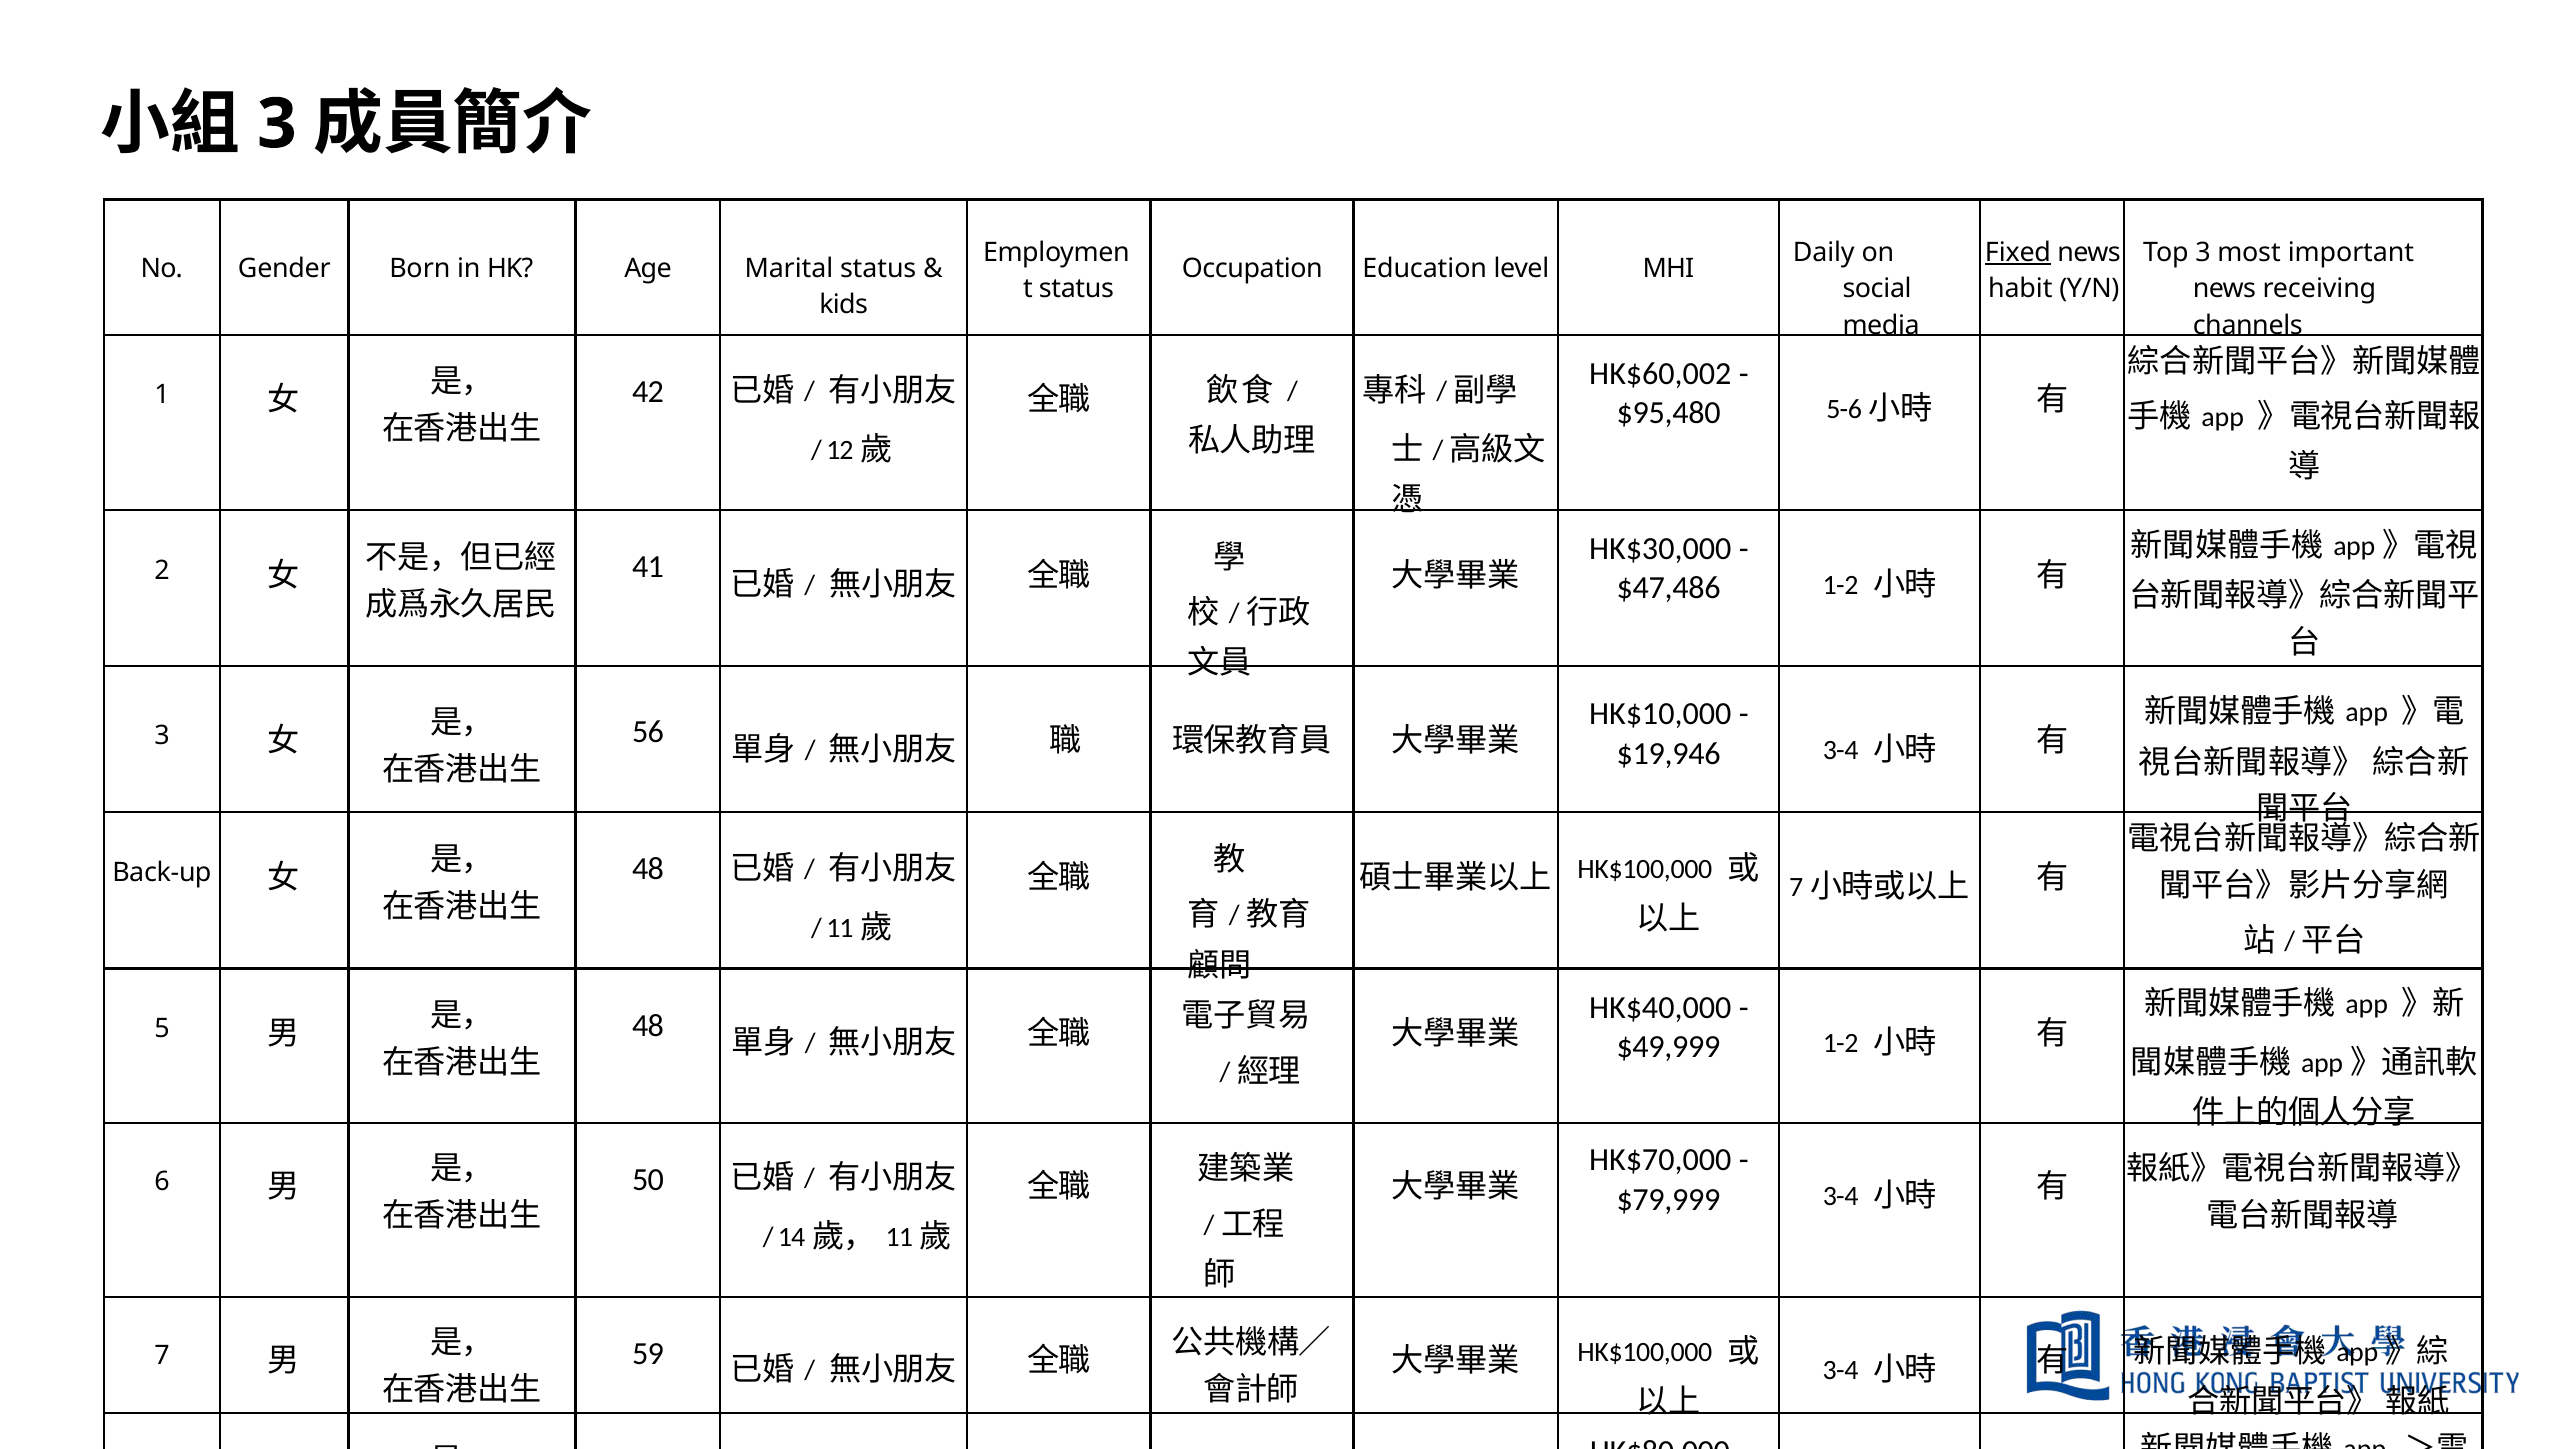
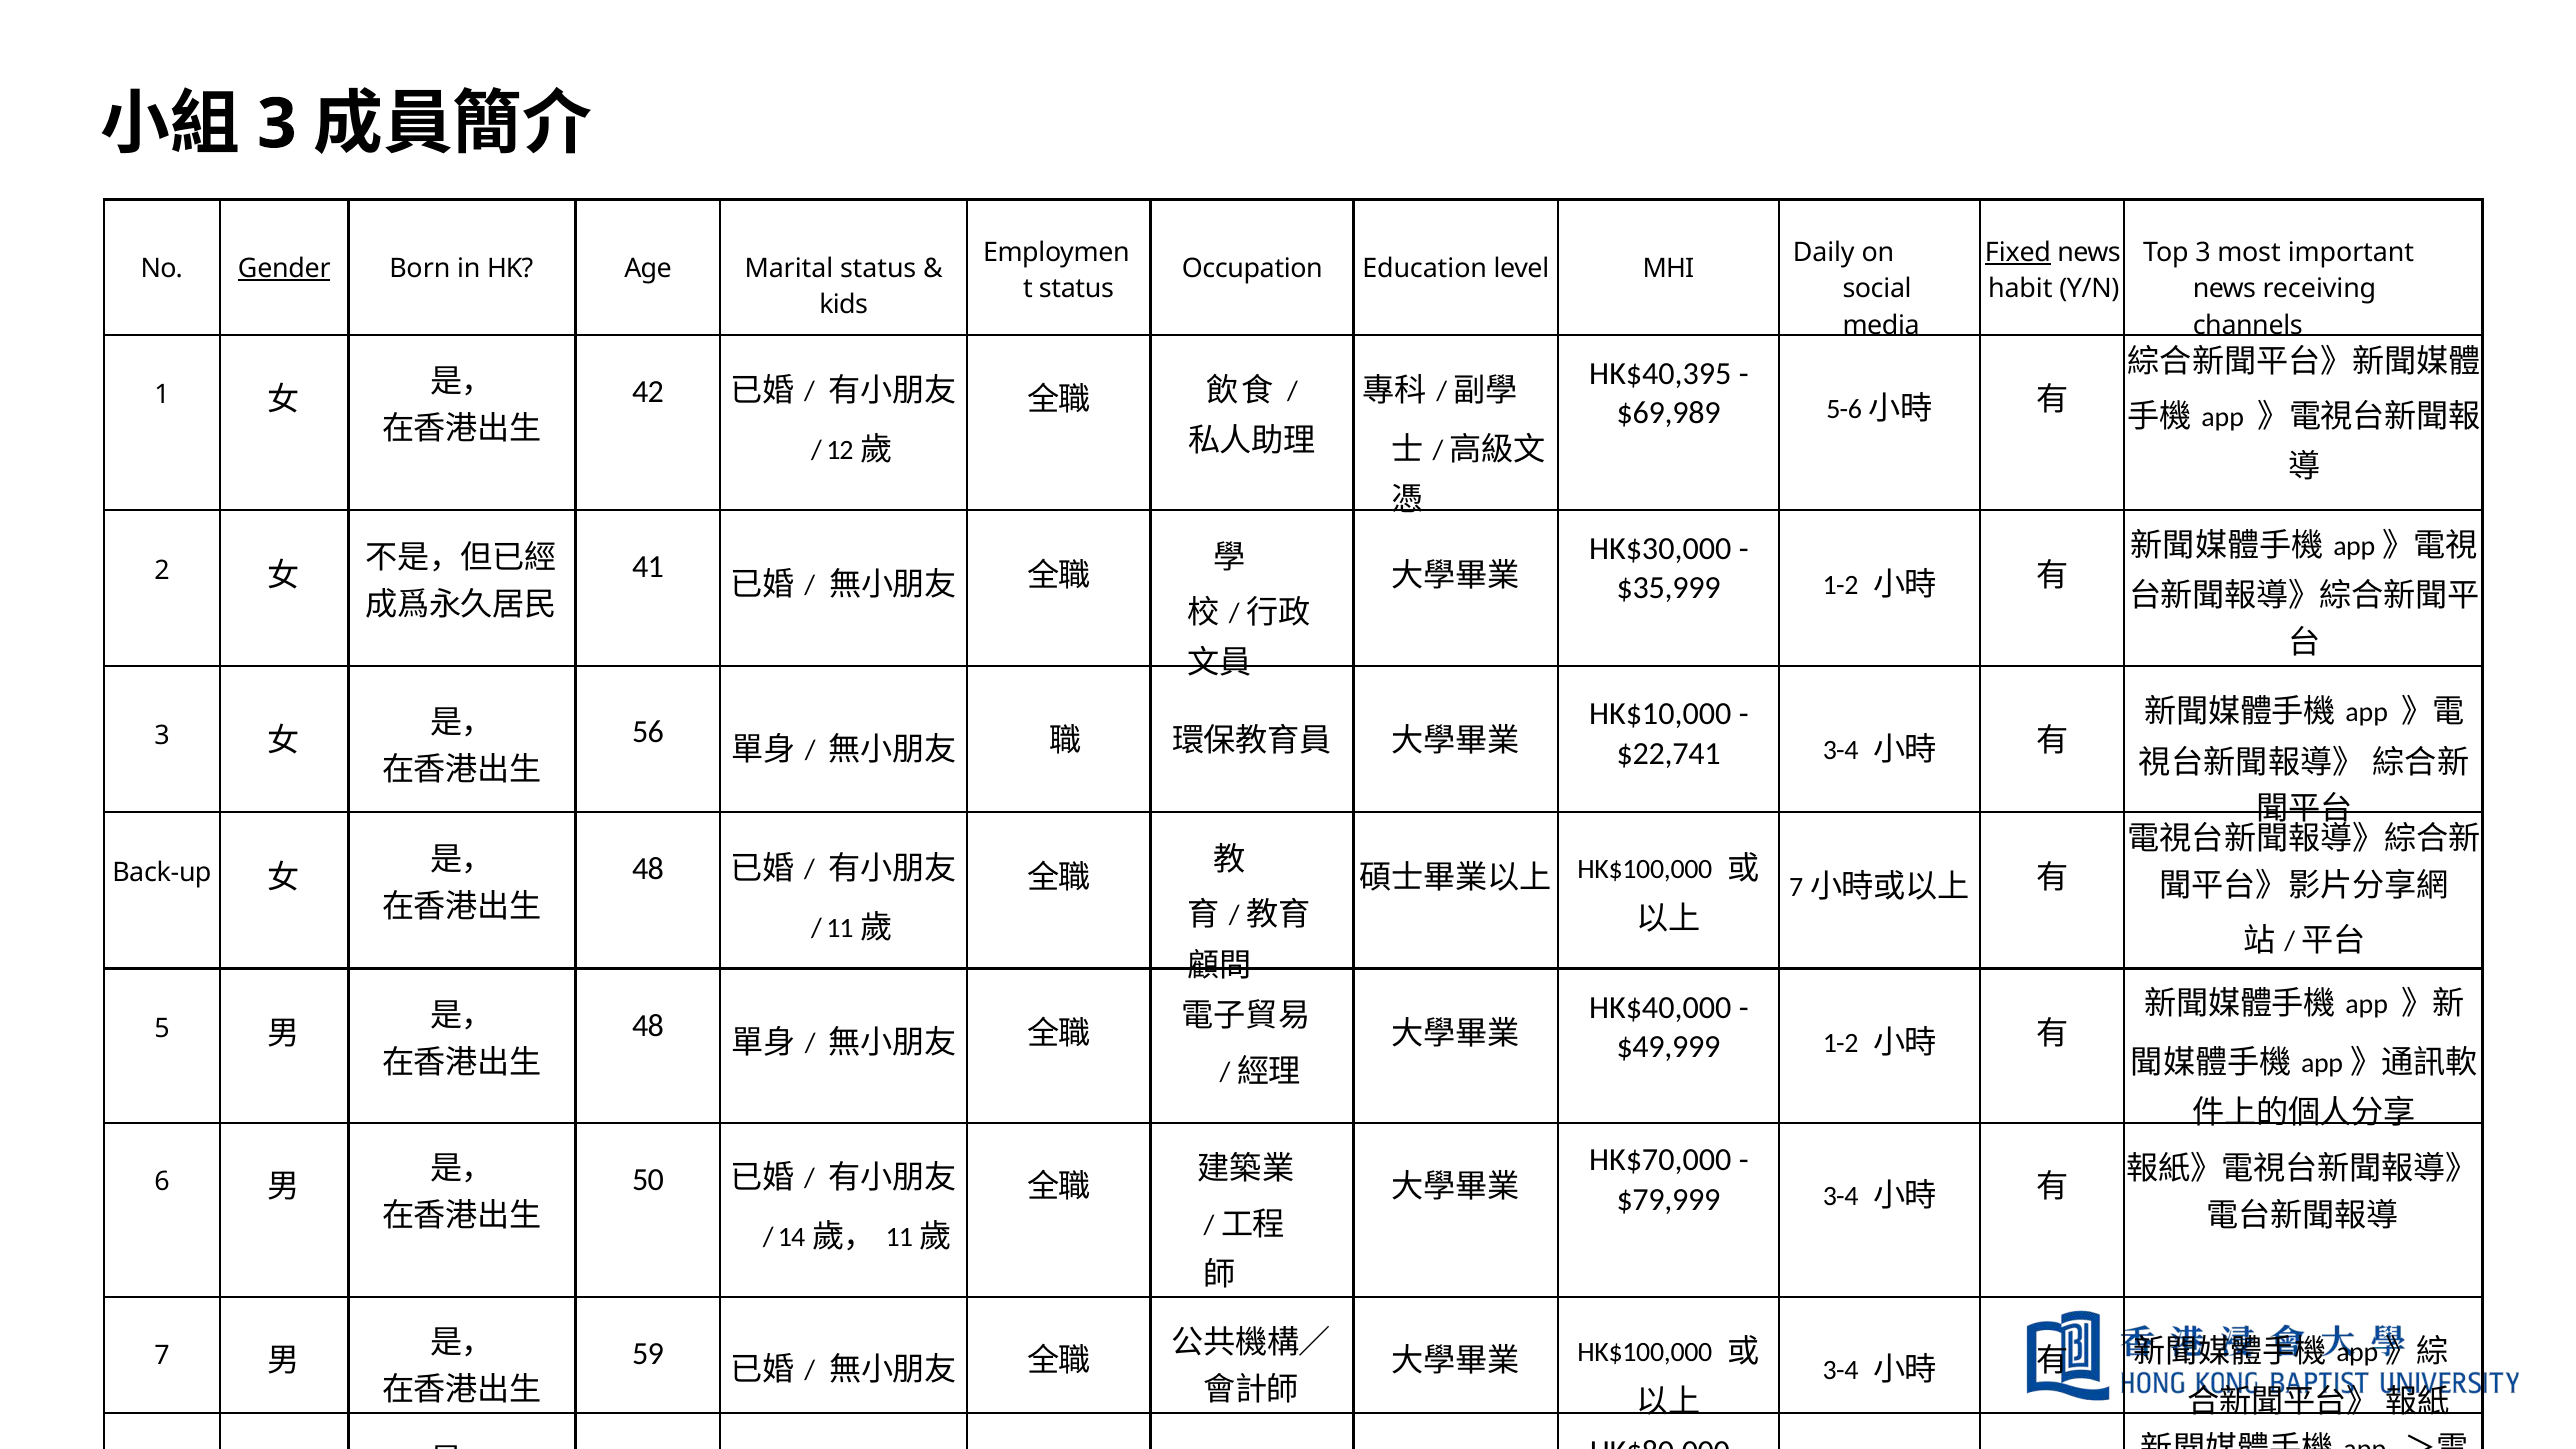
Gender underline: none -> present (284, 269)
HK$60,002: HK$60,002 -> HK$40,395 (1660, 374)
$95,480: $95,480 -> $69,989 (1669, 413)
$47,486: $47,486 -> $35,999 (1669, 588)
$19,946: $19,946 -> $22,741 (1669, 754)
